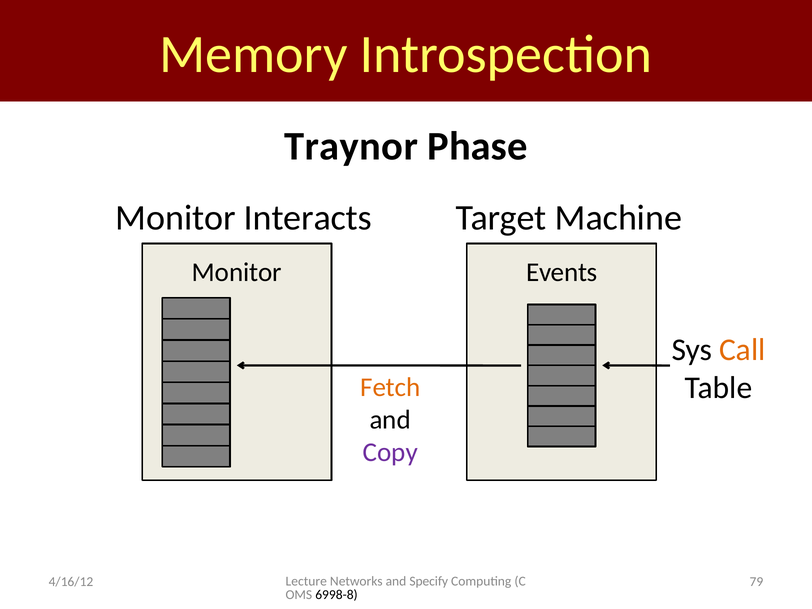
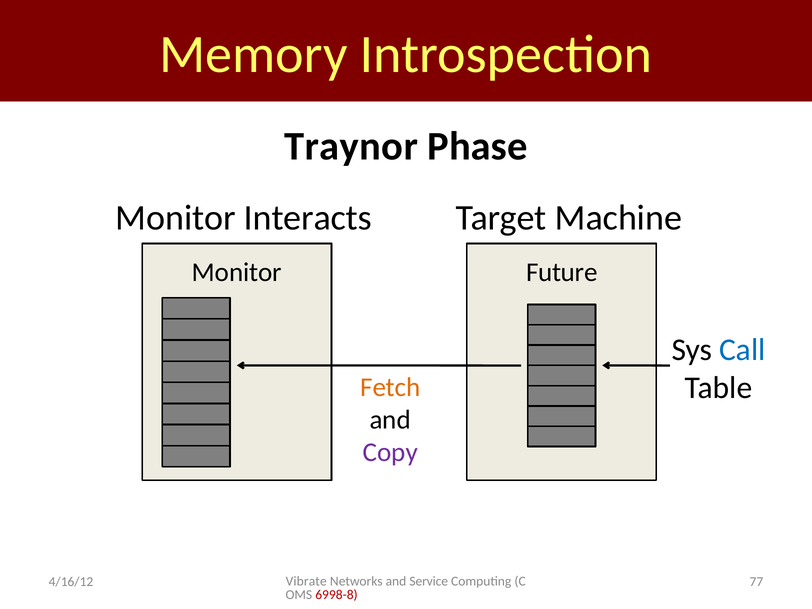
Events: Events -> Future (562, 272)
Call colour: orange -> blue (742, 350)
Lecture: Lecture -> Vibrate (306, 581)
Specify: Specify -> Service (429, 581)
79: 79 -> 77 (756, 582)
6998-8 colour: black -> red (336, 595)
